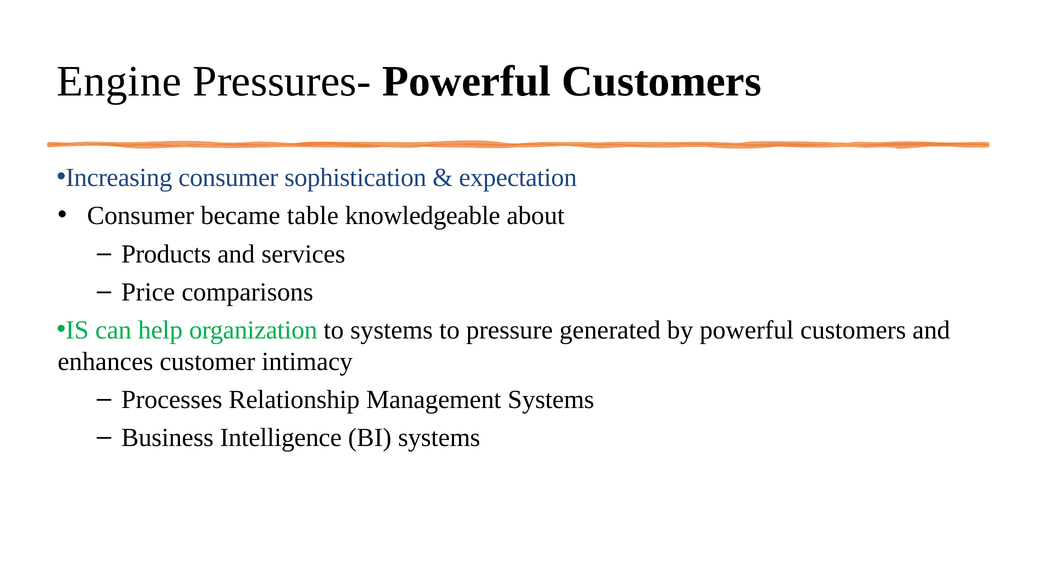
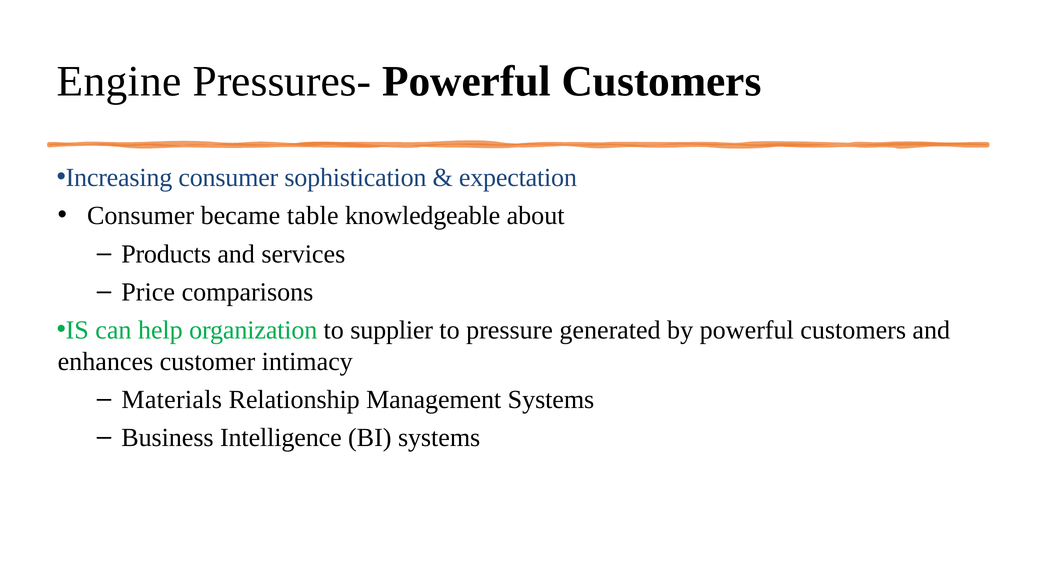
to systems: systems -> supplier (392, 330)
Processes: Processes -> Materials (172, 399)
